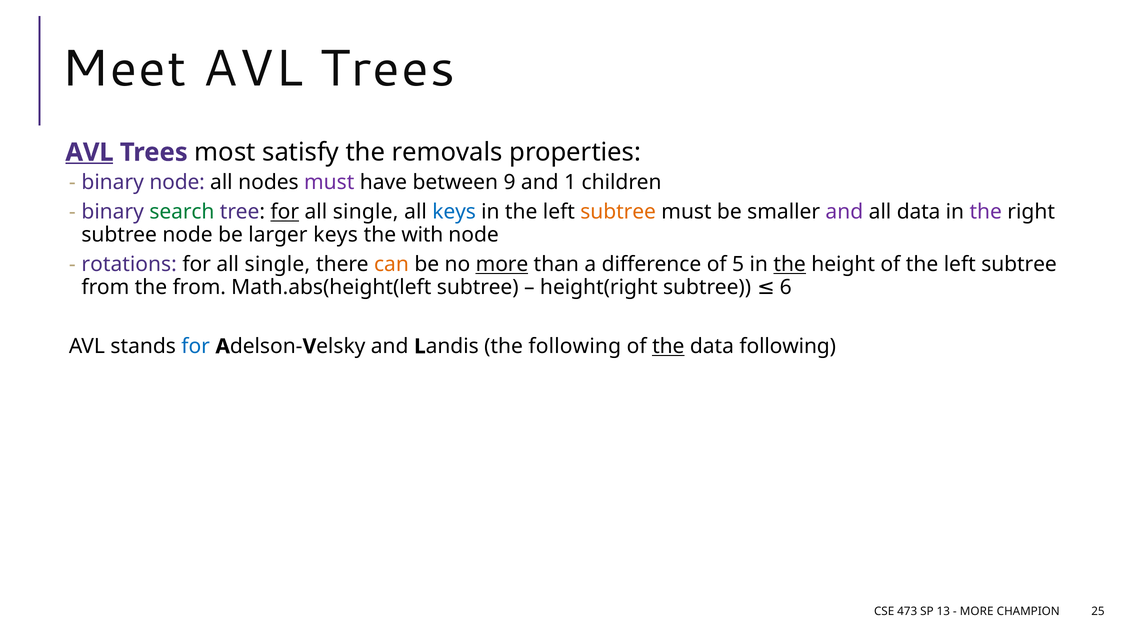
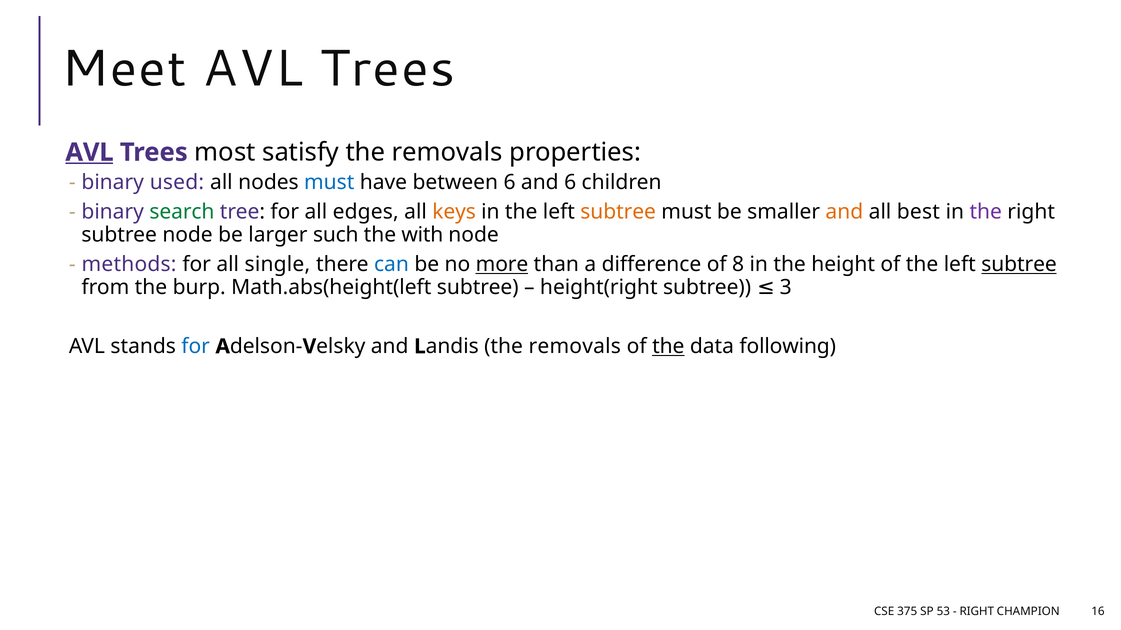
binary node: node -> used (177, 182)
must colour: purple -> blue (329, 182)
between 9: 9 -> 6 (510, 182)
and 1: 1 -> 6 (570, 182)
for underline: present -> none (285, 212)
single: single -> edges (366, 212)
keys colour: blue -> orange (454, 212)
and colour: purple -> orange (844, 212)
all data: data -> best (918, 212)
larger keys: keys -> such (336, 235)
rotations: rotations -> methods (129, 265)
can colour: orange -> blue (391, 265)
5: 5 -> 8 (738, 265)
the underline: present -> none (790, 265)
subtree underline: none -> present (1019, 265)
the from: from -> burp (199, 287)
6: 6 -> 3 (786, 287)
following: following -> removals (575, 347)
473: 473 -> 375 (907, 612)
13: 13 -> 53 (943, 612)
MORE: MORE -> RIGHT (977, 612)
25: 25 -> 16 (1098, 612)
